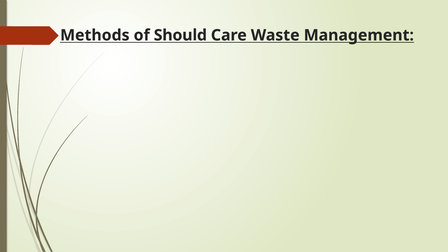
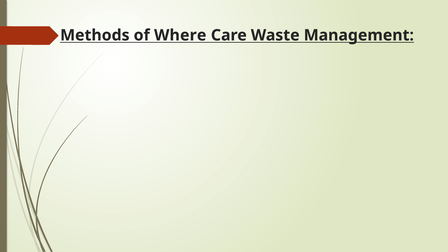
Should: Should -> Where (180, 35)
